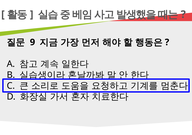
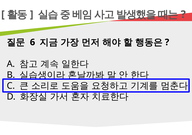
9: 9 -> 6 (32, 42)
